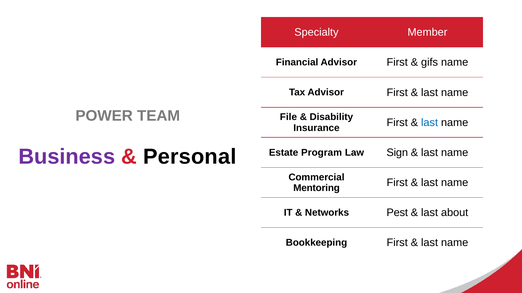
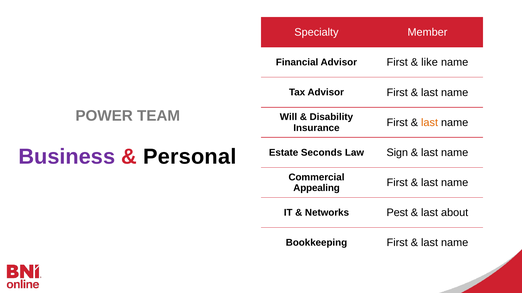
gifs: gifs -> like (429, 63)
File: File -> Will (288, 117)
last colour: blue -> orange (430, 123)
Program: Program -> Seconds (322, 153)
Mentoring: Mentoring -> Appealing (317, 188)
